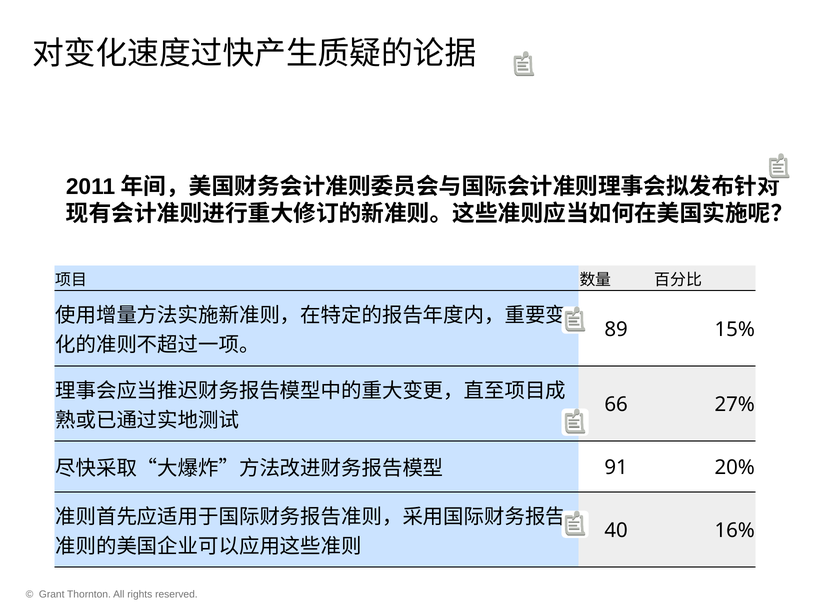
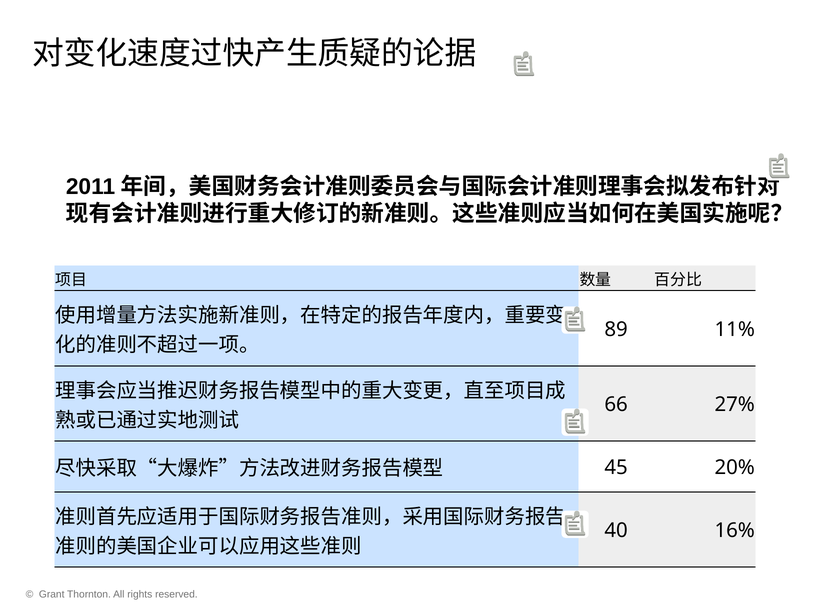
15%: 15% -> 11% (735, 329)
91: 91 -> 45 (616, 467)
